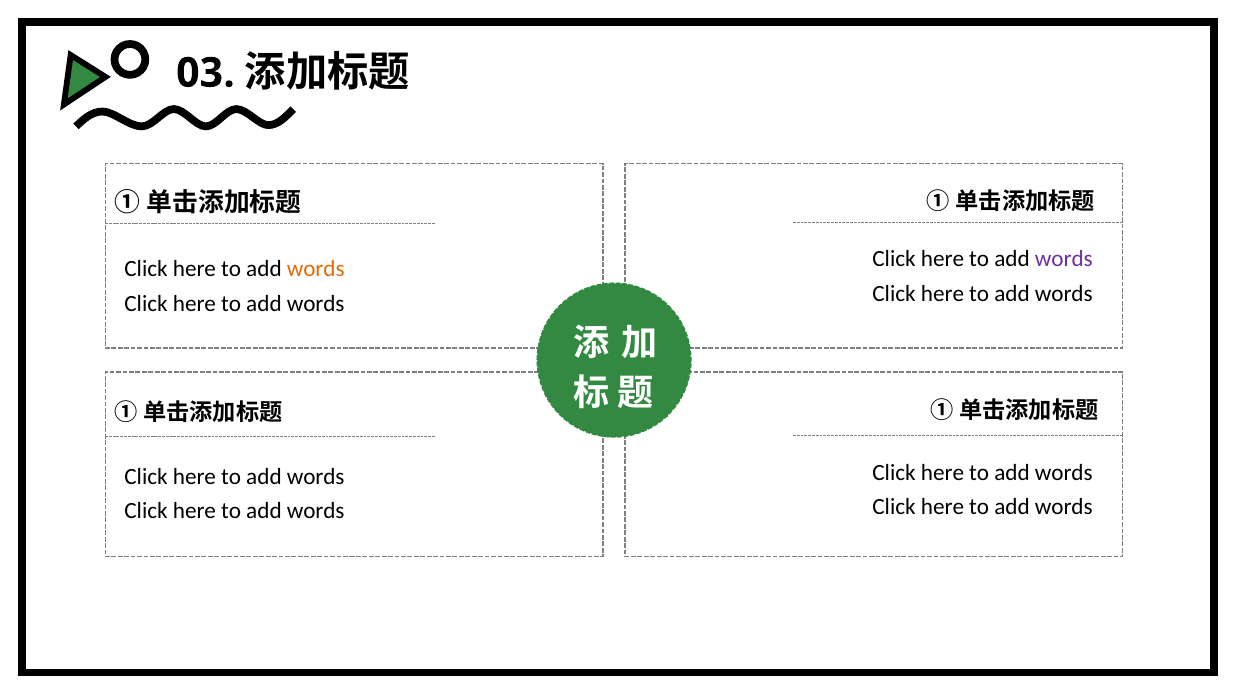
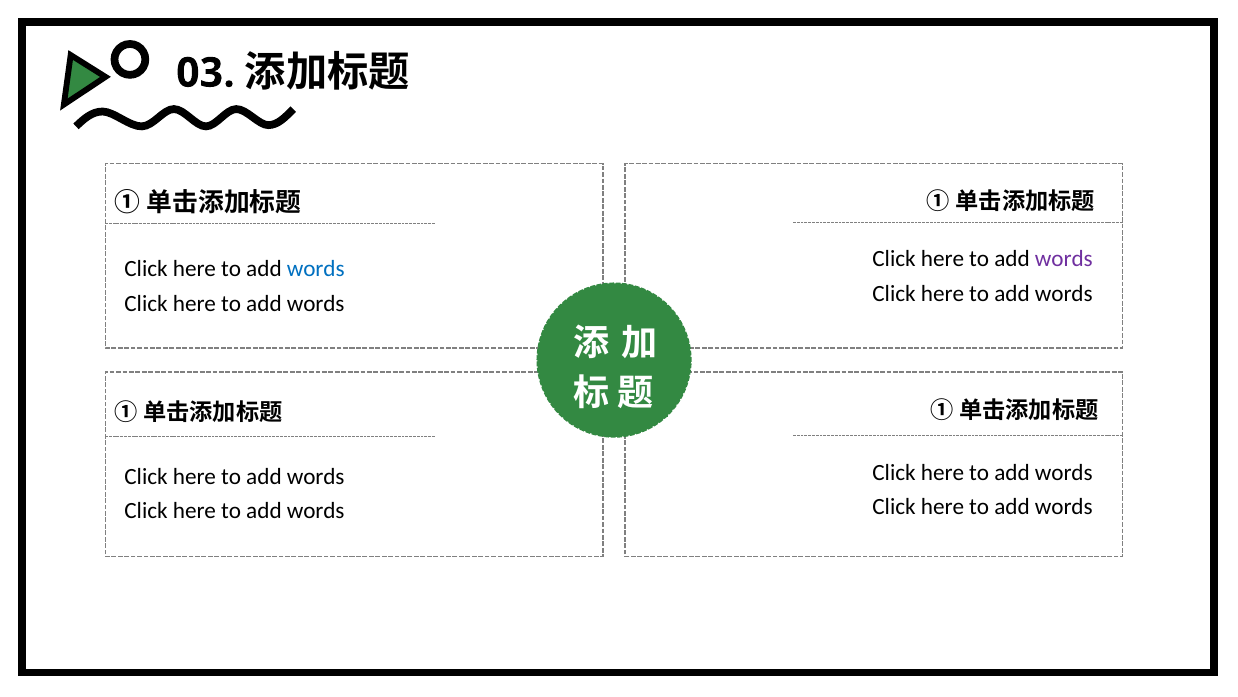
words colour: orange -> blue (316, 269)
